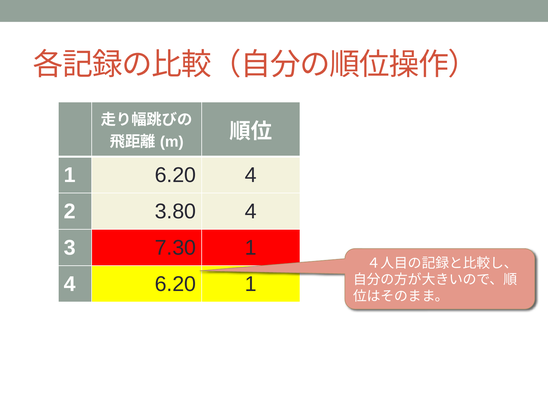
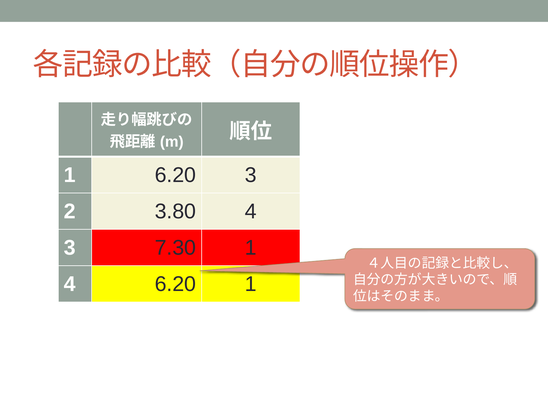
6.20 4: 4 -> 3 (251, 175)
